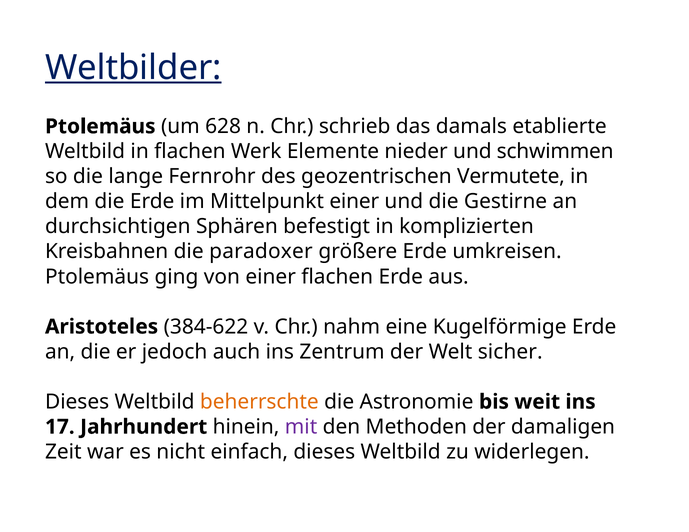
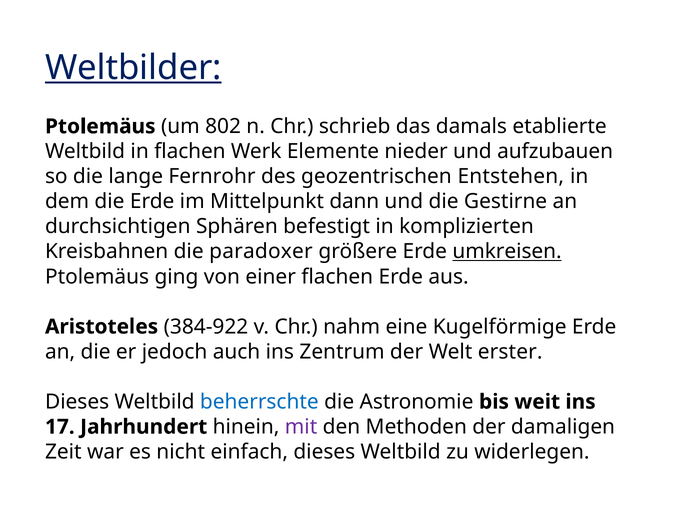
628: 628 -> 802 (223, 127)
schwimmen: schwimmen -> aufzubauen (555, 152)
Vermutete: Vermutete -> Entstehen (511, 177)
Mittelpunkt einer: einer -> dann (354, 202)
umkreisen underline: none -> present (507, 252)
384-622: 384-622 -> 384-922 (206, 327)
sicher: sicher -> erster (510, 352)
beherrschte colour: orange -> blue (259, 402)
